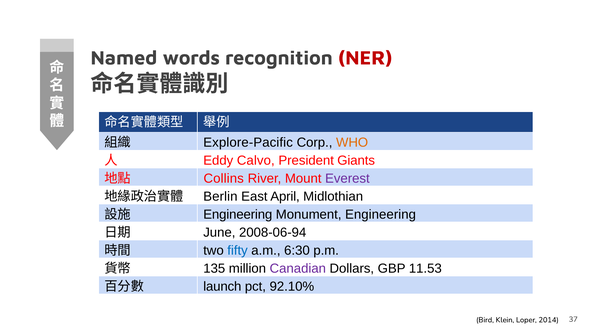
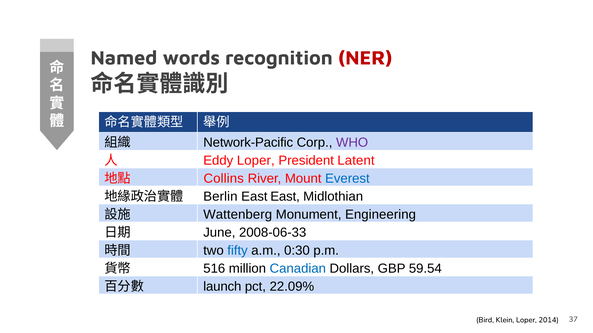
Explore-Pacific: Explore-Pacific -> Network-Pacific (248, 143)
WHO colour: orange -> purple (352, 143)
Eddy Calvo: Calvo -> Loper (256, 161)
Giants: Giants -> Latent (356, 161)
Everest colour: purple -> blue (347, 179)
East April: April -> East (285, 197)
Engineering: Engineering -> Wattenberg (238, 215)
2008-06-94: 2008-06-94 -> 2008-06-33 (273, 233)
6:30: 6:30 -> 0:30 (297, 251)
135: 135 -> 516 (214, 269)
Canadian colour: purple -> blue (298, 269)
11.53: 11.53 -> 59.54 (425, 269)
92.10%: 92.10% -> 22.09% (292, 287)
